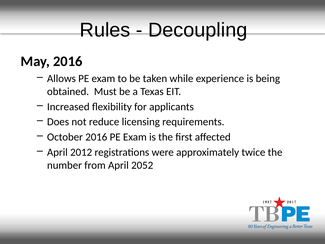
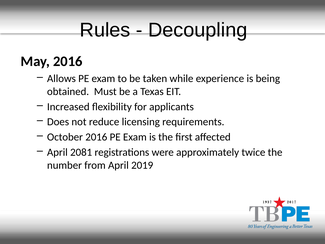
2012: 2012 -> 2081 (81, 152)
2052: 2052 -> 2019 (142, 165)
